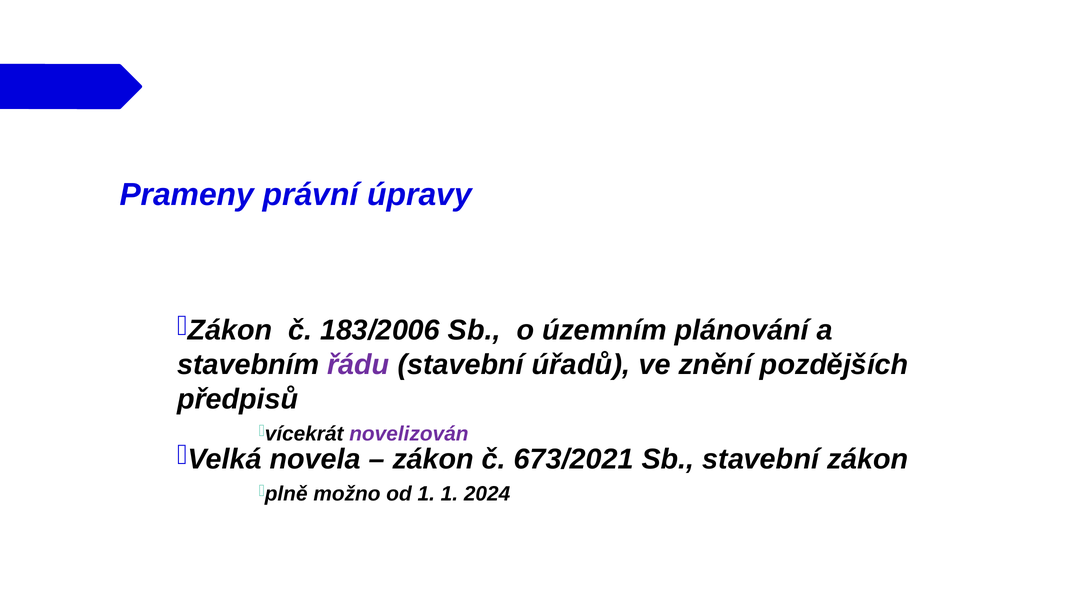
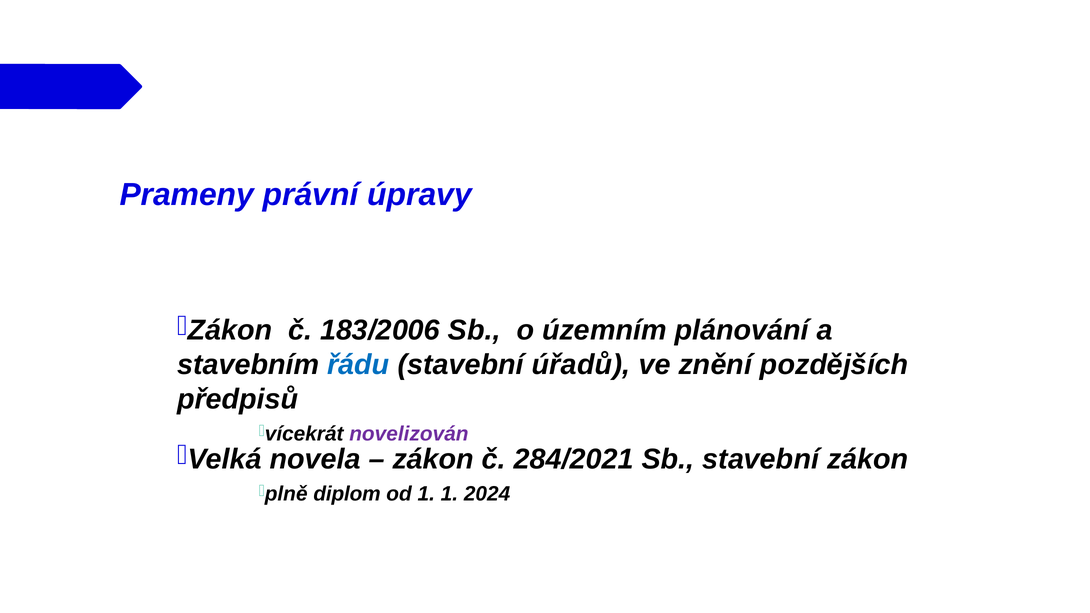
řádu colour: purple -> blue (358, 365)
673/2021: 673/2021 -> 284/2021 (574, 460)
možno: možno -> diplom (347, 494)
